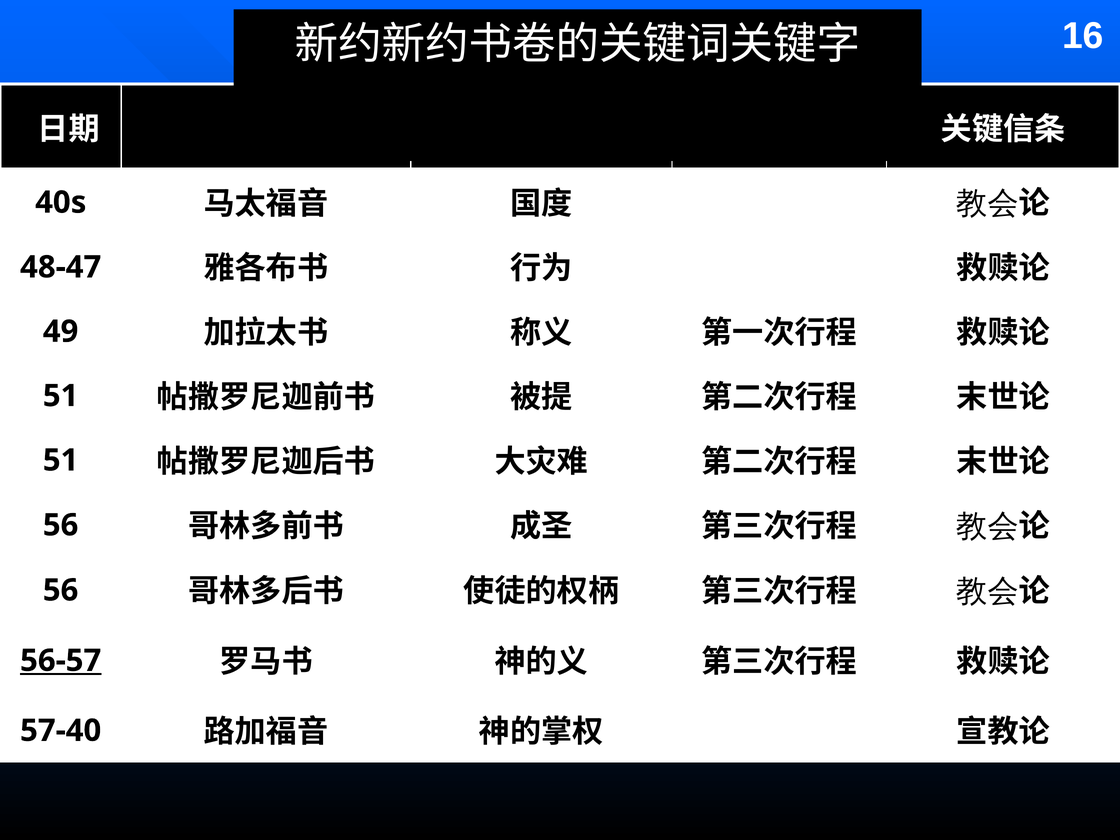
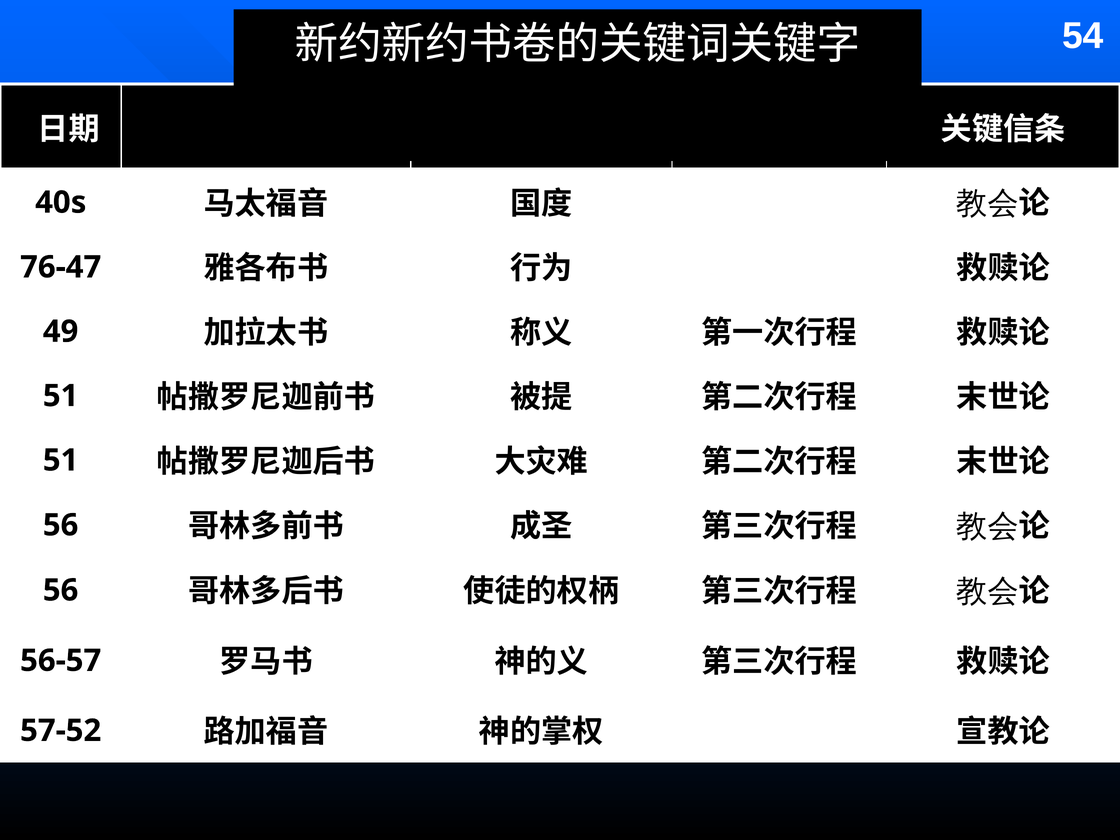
16: 16 -> 54 (1083, 36)
48-47: 48-47 -> 76-47 (61, 267)
56-57 underline: present -> none (61, 661)
57-40: 57-40 -> 57-52 (61, 731)
